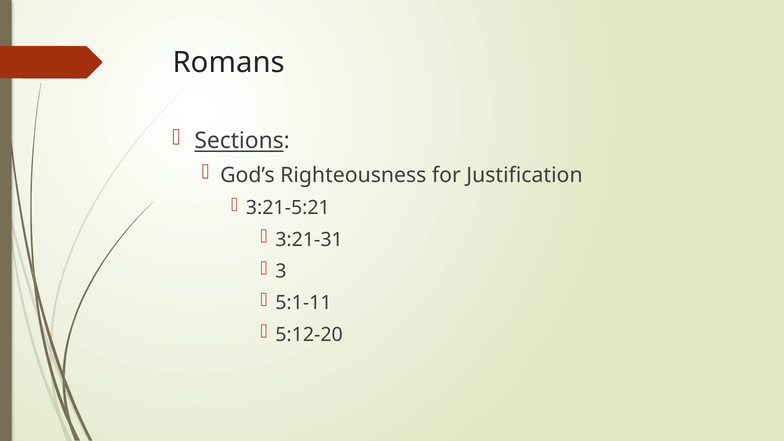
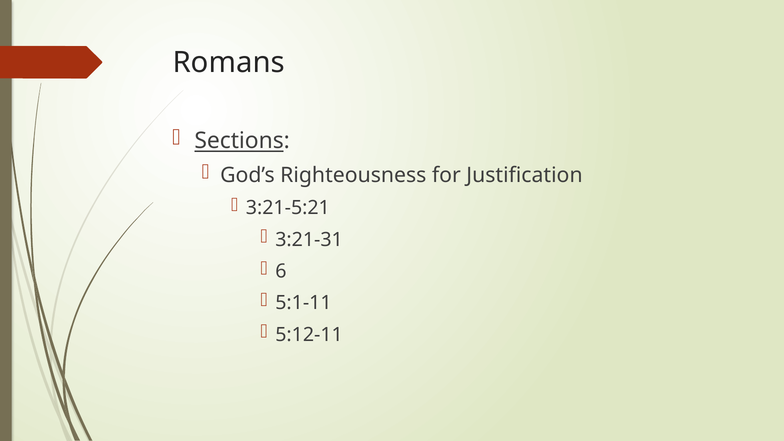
3: 3 -> 6 (281, 271)
5:12-20: 5:12-20 -> 5:12-11 (309, 335)
